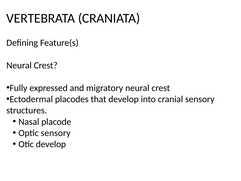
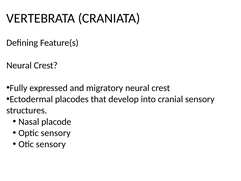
Otic develop: develop -> sensory (51, 144)
